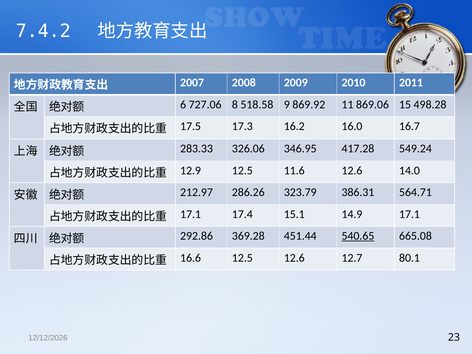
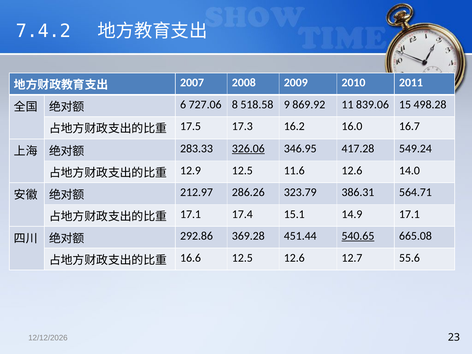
869.06: 869.06 -> 839.06 (372, 104)
326.06 underline: none -> present (248, 149)
80.1: 80.1 -> 55.6 (409, 258)
